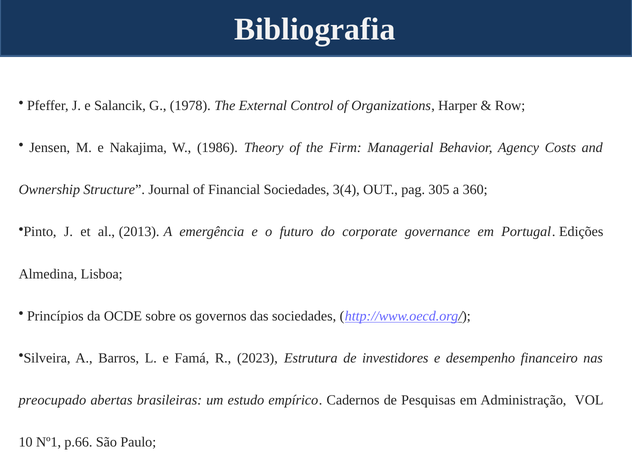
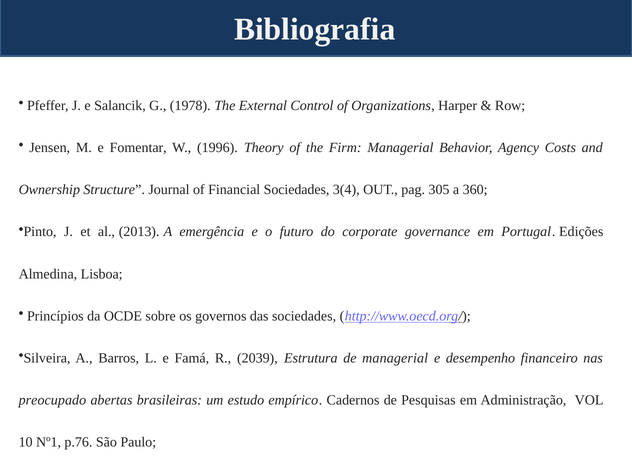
Nakajima: Nakajima -> Fomentar (138, 148)
1986: 1986 -> 1996 (217, 148)
2023: 2023 -> 2039 (257, 358)
de investidores: investidores -> managerial (395, 358)
p.66: p.66 -> p.76 (78, 442)
